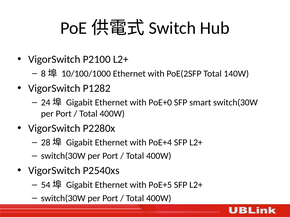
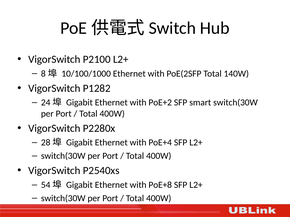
PoE+0: PoE+0 -> PoE+2 (160, 103)
PoE+5: PoE+5 -> PoE+8 (160, 185)
